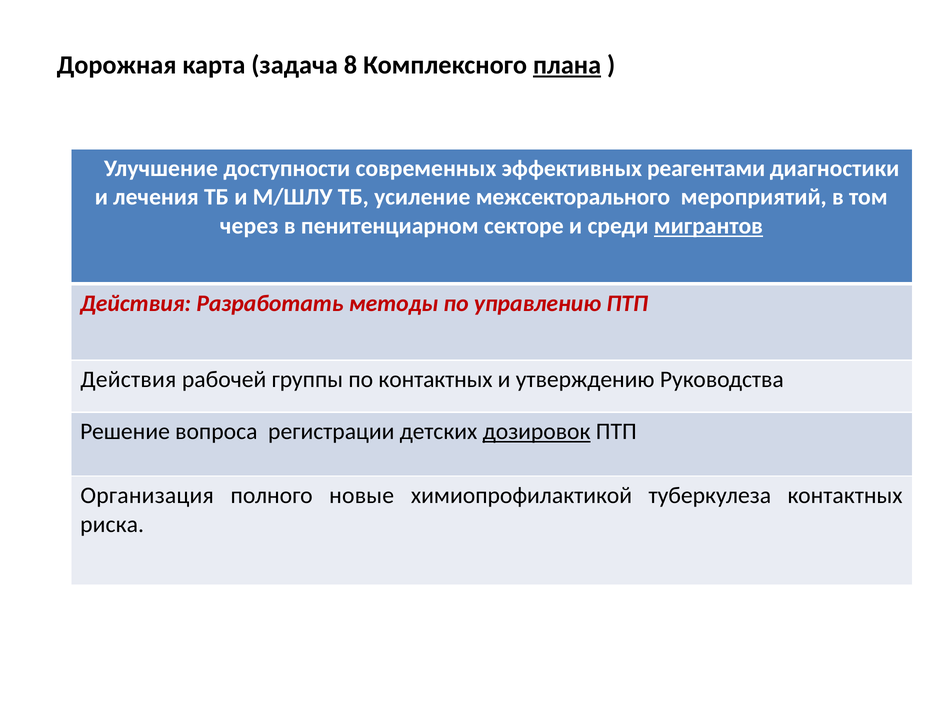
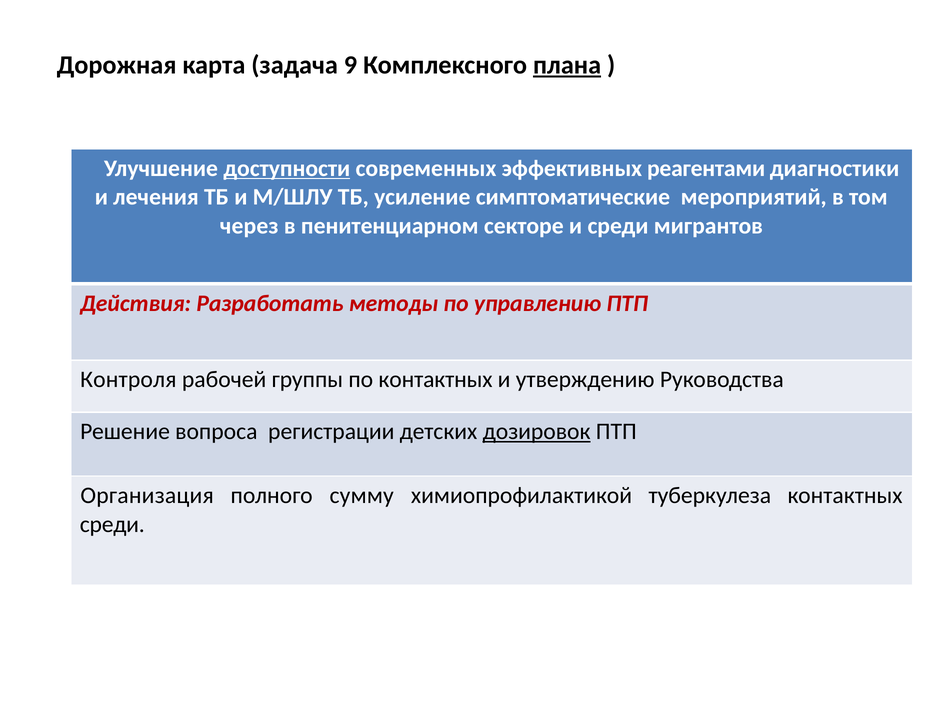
8: 8 -> 9 (350, 65)
доступности underline: none -> present (287, 168)
межсекторального: межсекторального -> симптоматические (573, 197)
мигрантов underline: present -> none (708, 226)
Действия: Действия -> Контроля (128, 380)
новые: новые -> сумму (362, 496)
риска: риска -> среди (112, 525)
